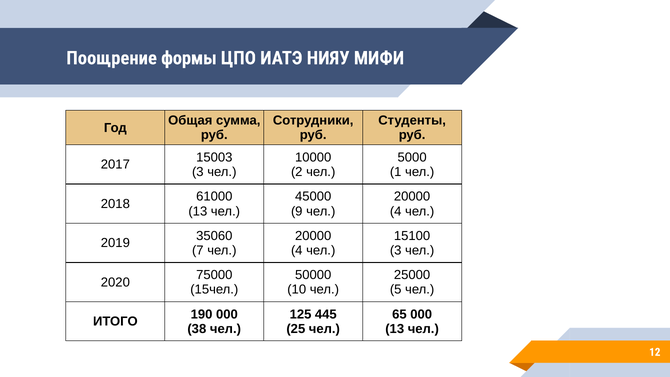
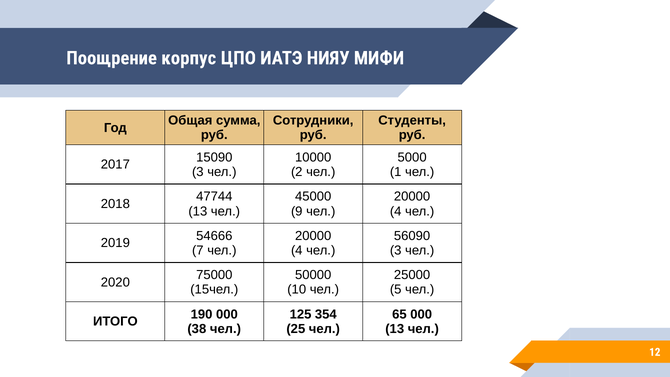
формы: формы -> корпус (189, 58)
15003: 15003 -> 15090 (214, 157)
61000: 61000 -> 47744 (214, 197)
35060: 35060 -> 54666 (214, 236)
15100: 15100 -> 56090 (412, 236)
445: 445 -> 354 (326, 314)
